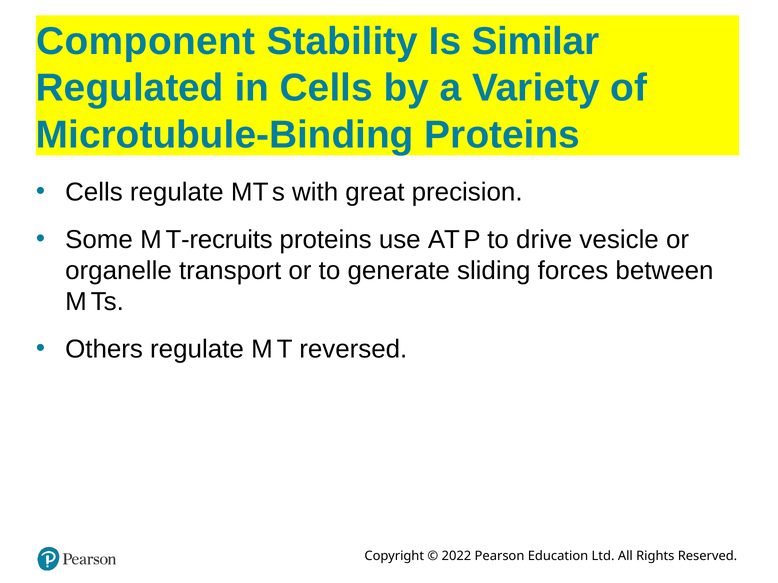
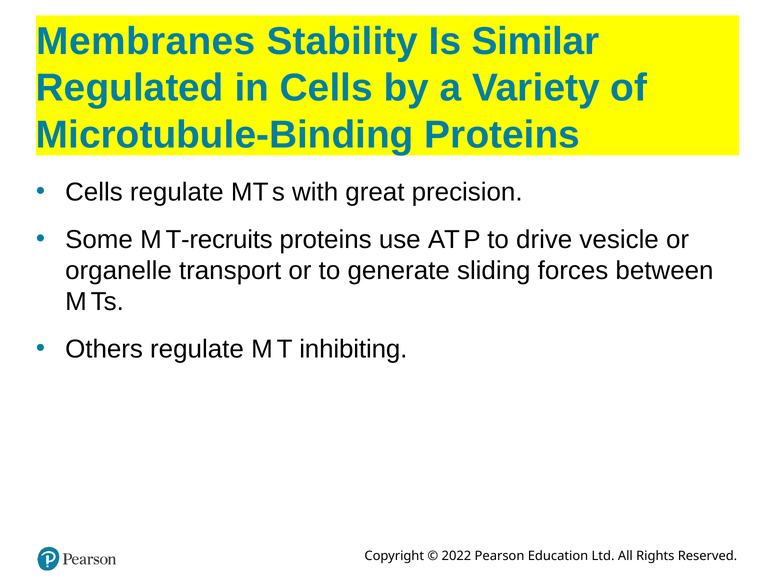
Component: Component -> Membranes (146, 41)
reversed: reversed -> inhibiting (353, 349)
